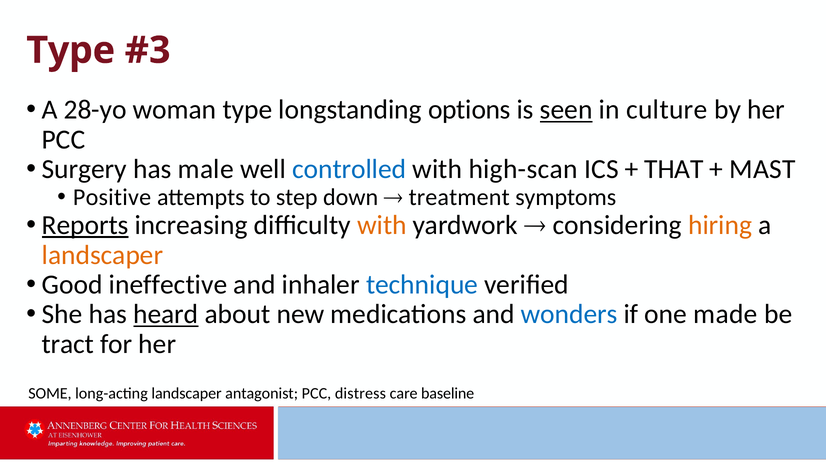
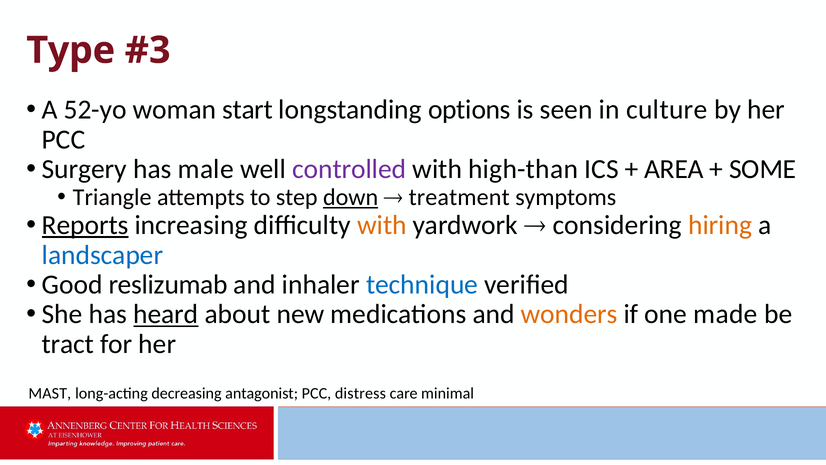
28-yo: 28-yo -> 52-yo (95, 110)
woman type: type -> start (248, 110)
seen underline: present -> none (566, 110)
controlled colour: blue -> purple (349, 169)
high-scan: high-scan -> high-than (523, 169)
THAT: THAT -> AREA (674, 169)
MAST: MAST -> SOME (763, 169)
Positive: Positive -> Triangle (112, 197)
down underline: none -> present (351, 197)
landscaper colour: orange -> blue (102, 255)
ineffective: ineffective -> reslizumab (168, 284)
wonders colour: blue -> orange (569, 314)
SOME: SOME -> MAST (50, 393)
long-acting landscaper: landscaper -> decreasing (186, 393)
baseline: baseline -> minimal (448, 393)
